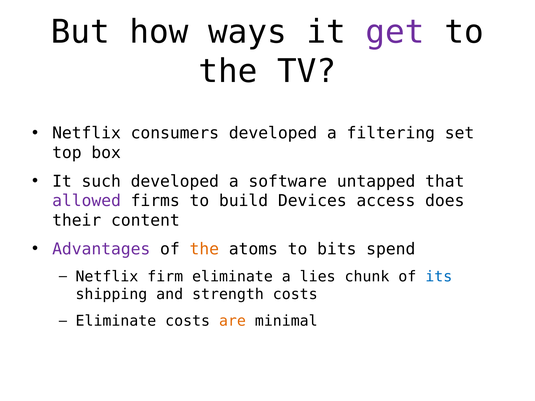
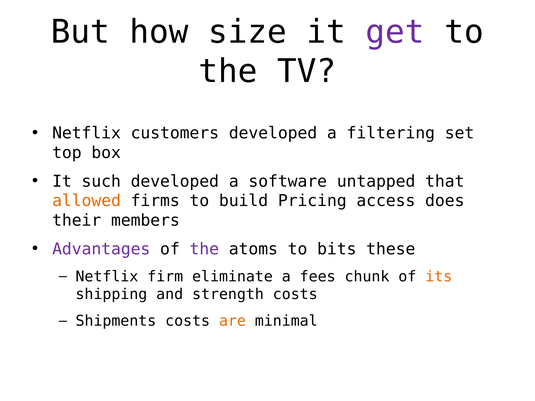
ways: ways -> size (248, 32)
consumers: consumers -> customers (175, 133)
allowed colour: purple -> orange (87, 201)
Devices: Devices -> Pricing (312, 201)
content: content -> members (145, 221)
the colour: orange -> purple (204, 249)
spend: spend -> these (391, 249)
lies: lies -> fees (318, 277)
its colour: blue -> orange (439, 277)
Eliminate: Eliminate -> Shipments (116, 321)
